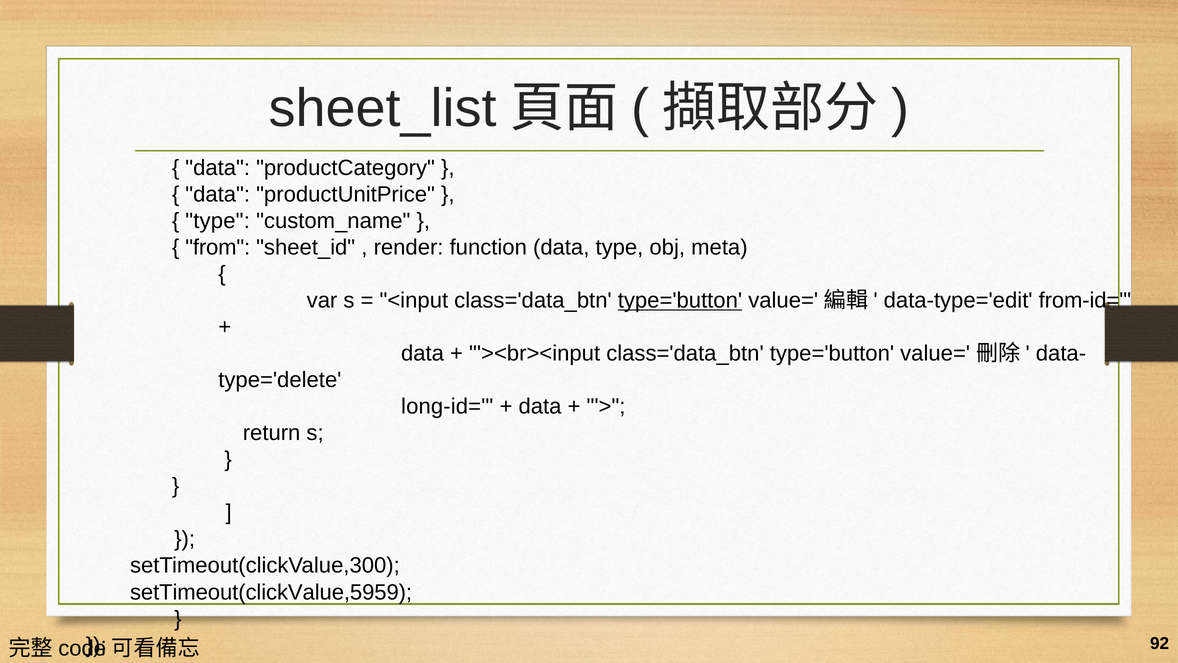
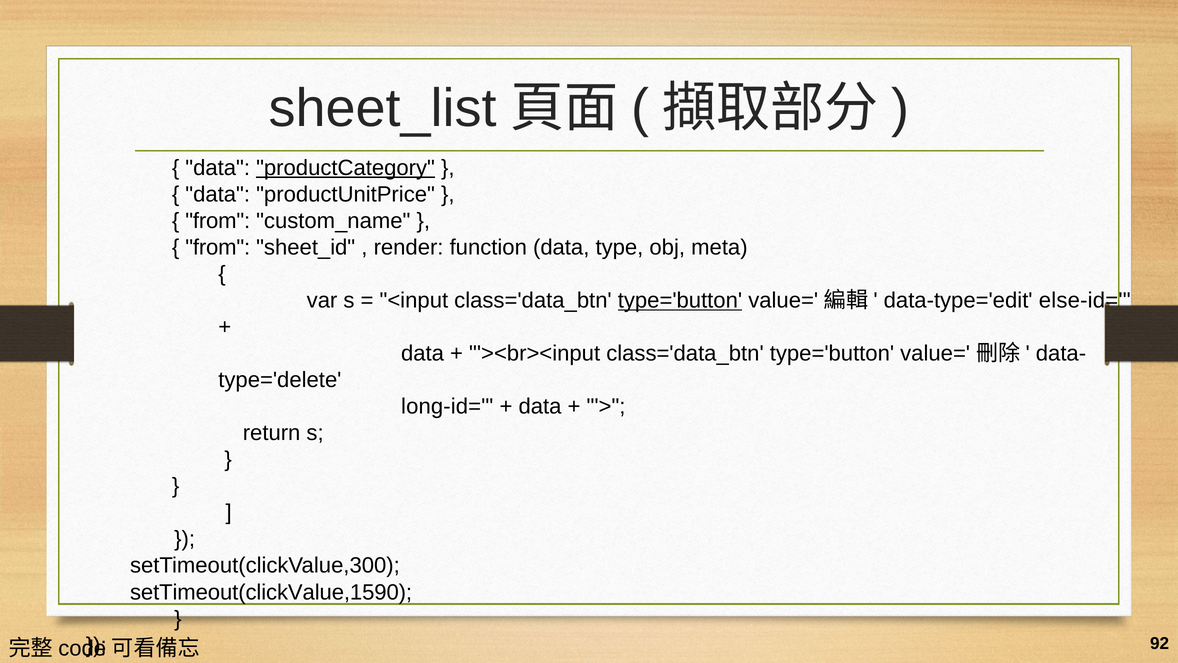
productCategory underline: none -> present (346, 168)
type: type -> from (218, 221)
from-id=: from-id= -> else-id= (1085, 300)
setTimeout(clickValue,5959: setTimeout(clickValue,5959 -> setTimeout(clickValue,1590 (271, 592)
